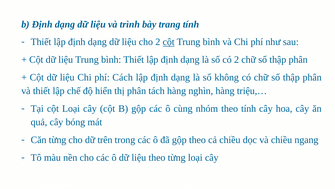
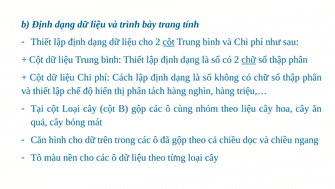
chữ underline: none -> present (249, 60)
theo tính: tính -> liệu (249, 108)
Căn từng: từng -> hình (57, 140)
